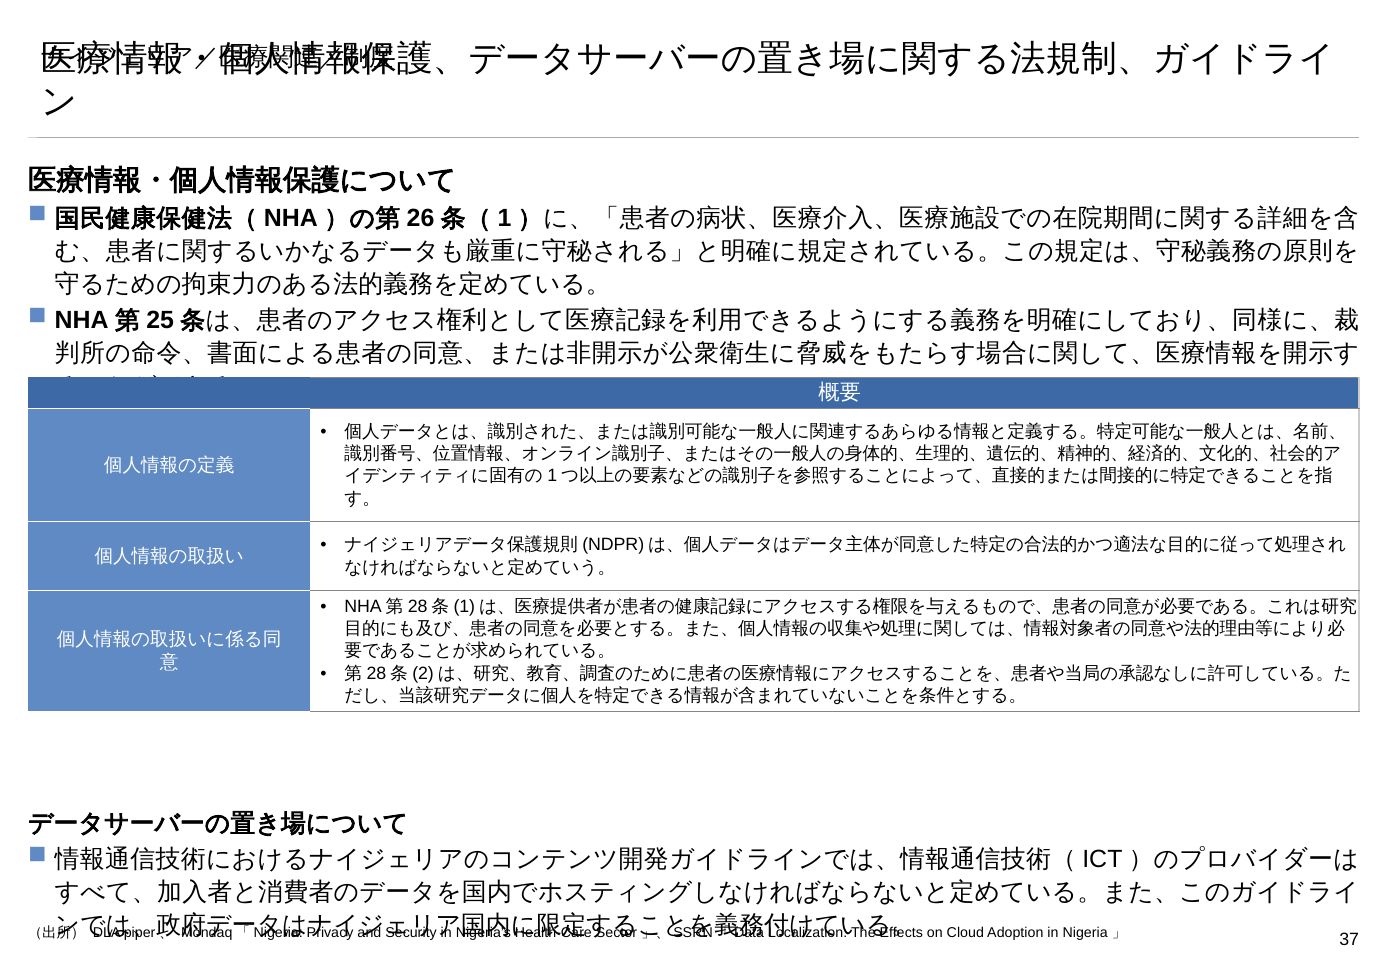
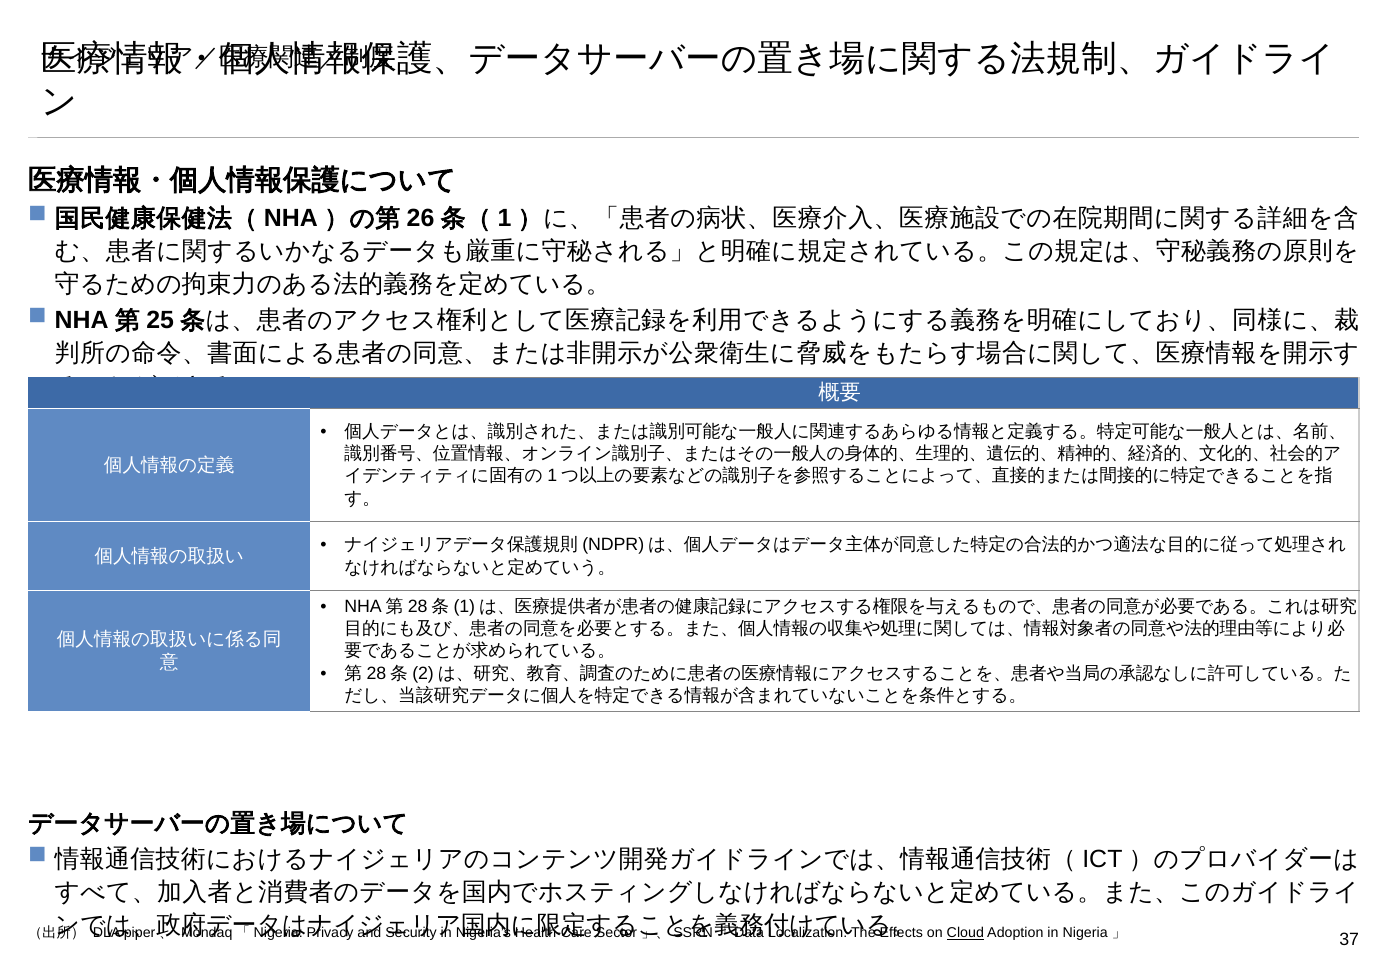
Cloud underline: none -> present (965, 933)
